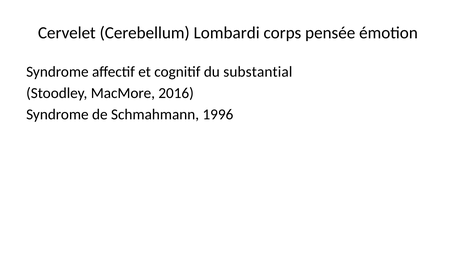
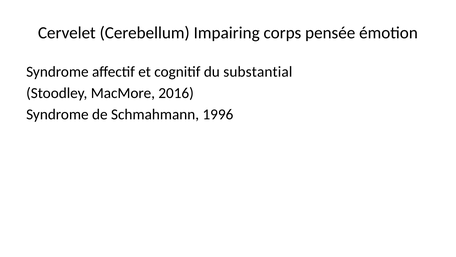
Lombardi: Lombardi -> Impairing (227, 33)
